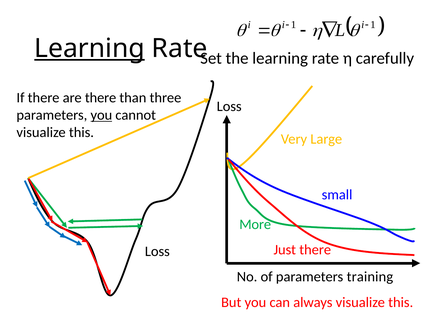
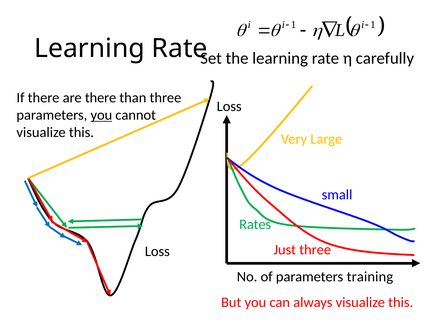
Learning underline: present -> none (89, 49)
More: More -> Rates (255, 225)
Just there: there -> three (315, 250)
